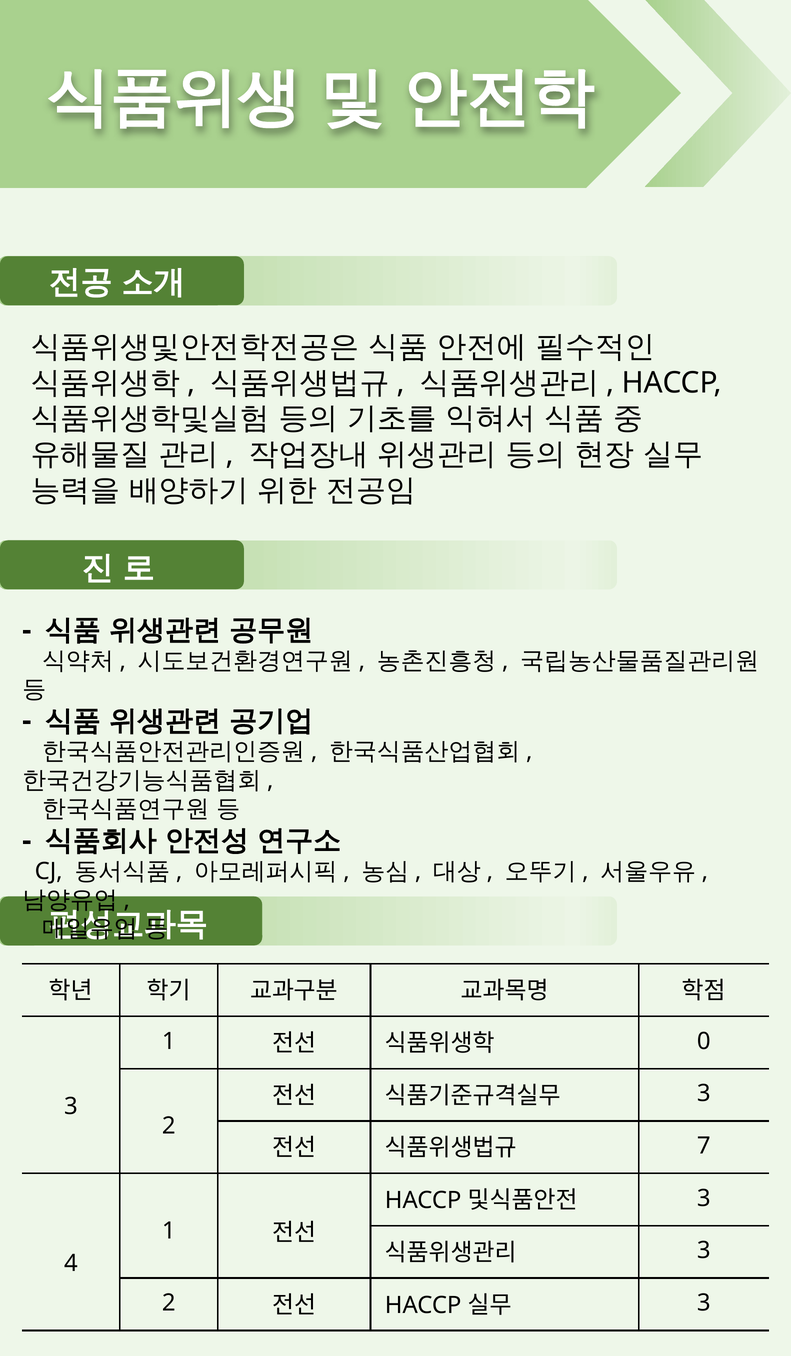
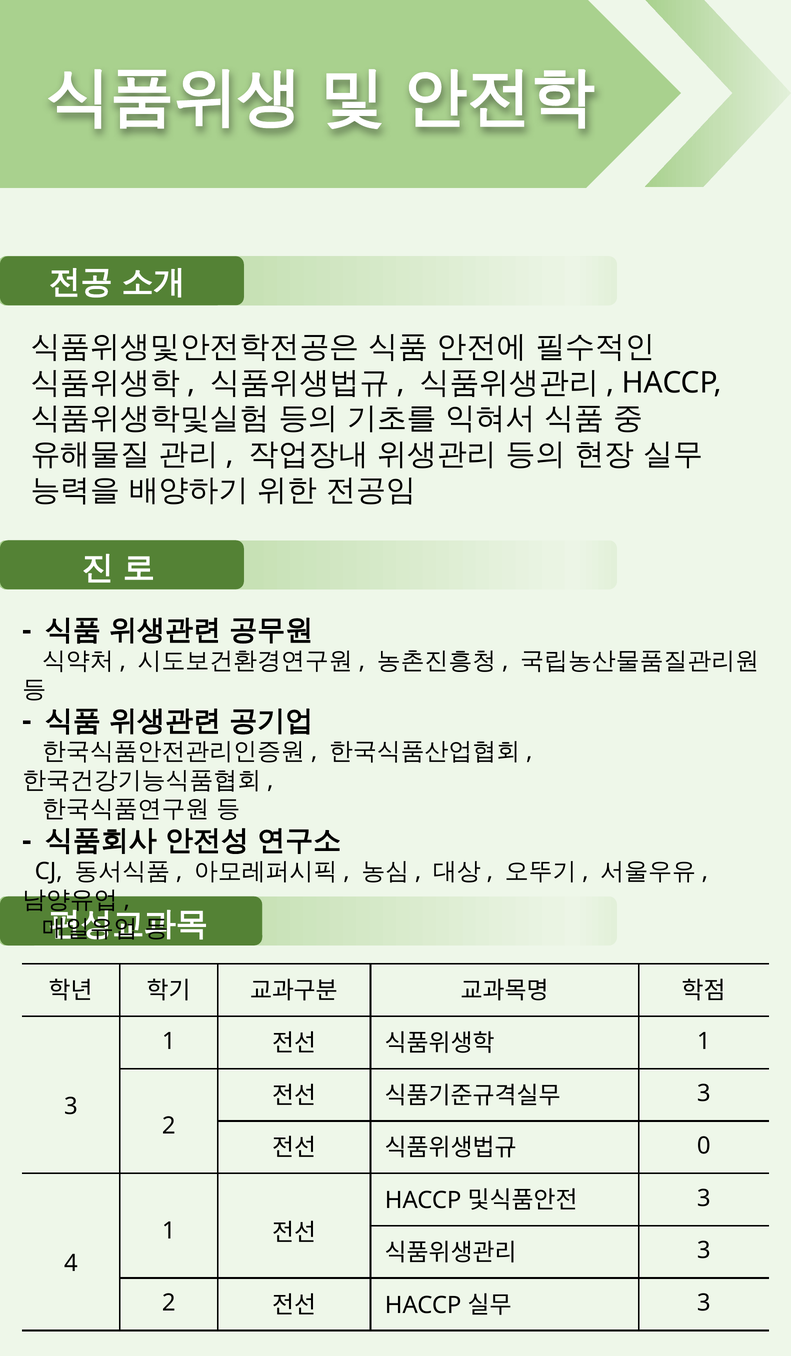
0: 0 -> 1 (704, 1041)
7: 7 -> 0 (704, 1146)
